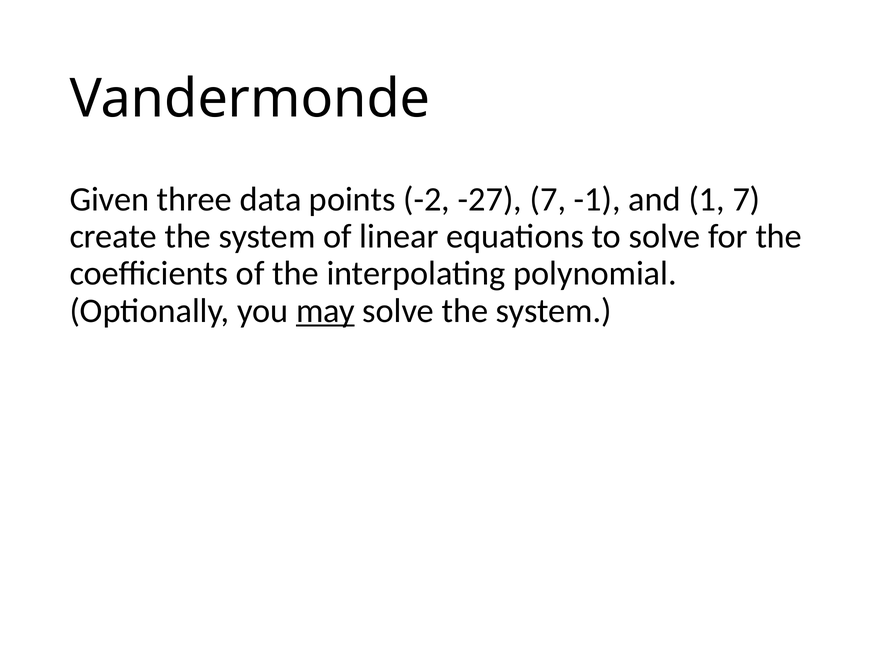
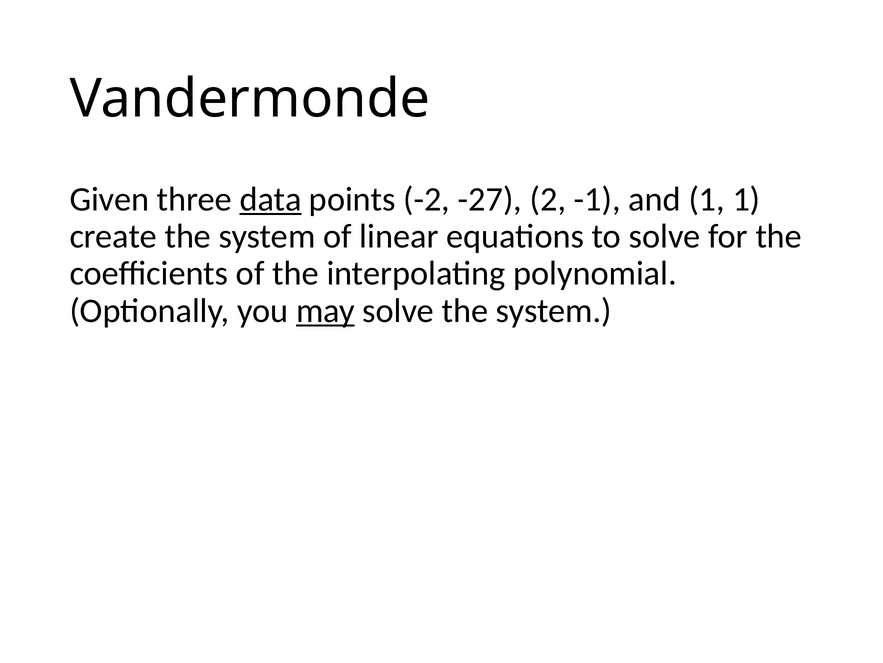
data underline: none -> present (271, 199)
-27 7: 7 -> 2 (548, 199)
1 7: 7 -> 1 (746, 199)
